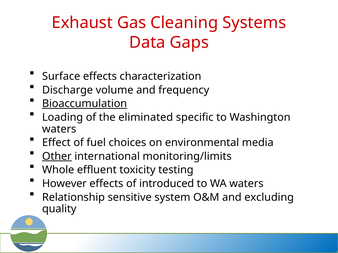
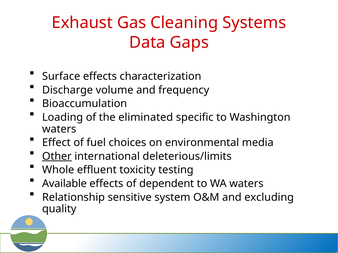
Bioaccumulation underline: present -> none (85, 104)
monitoring/limits: monitoring/limits -> deleterious/limits (187, 157)
However: However -> Available (64, 184)
introduced: introduced -> dependent (167, 184)
